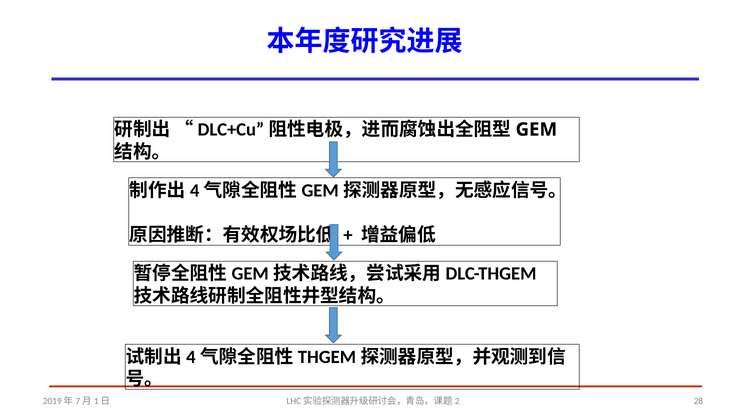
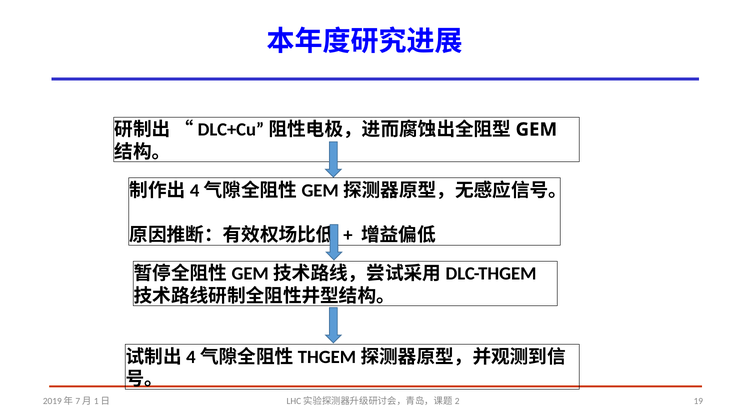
28: 28 -> 19 (698, 401)
